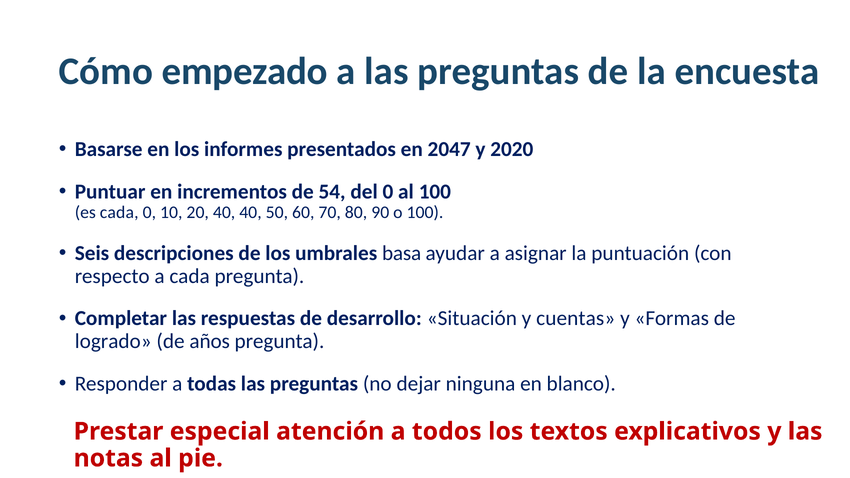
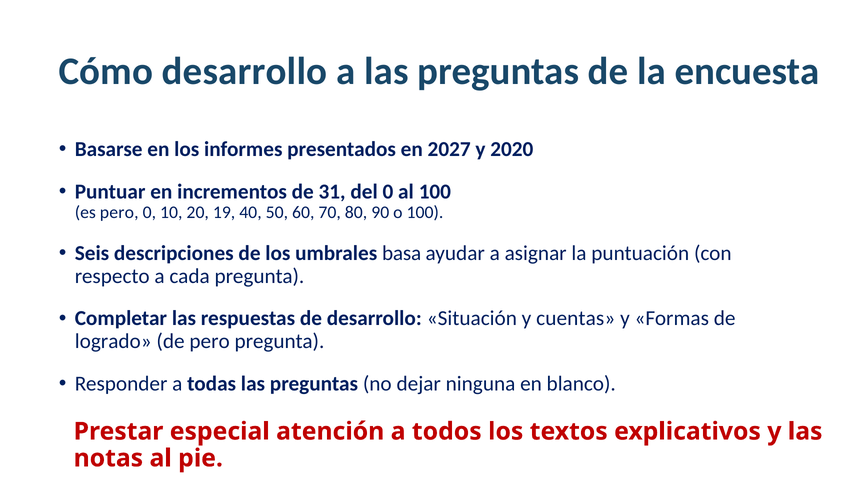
Cómo empezado: empezado -> desarrollo (245, 71)
2047: 2047 -> 2027 (449, 149)
54: 54 -> 31 (332, 192)
es cada: cada -> pero (119, 213)
20 40: 40 -> 19 (224, 213)
de años: años -> pero (210, 341)
